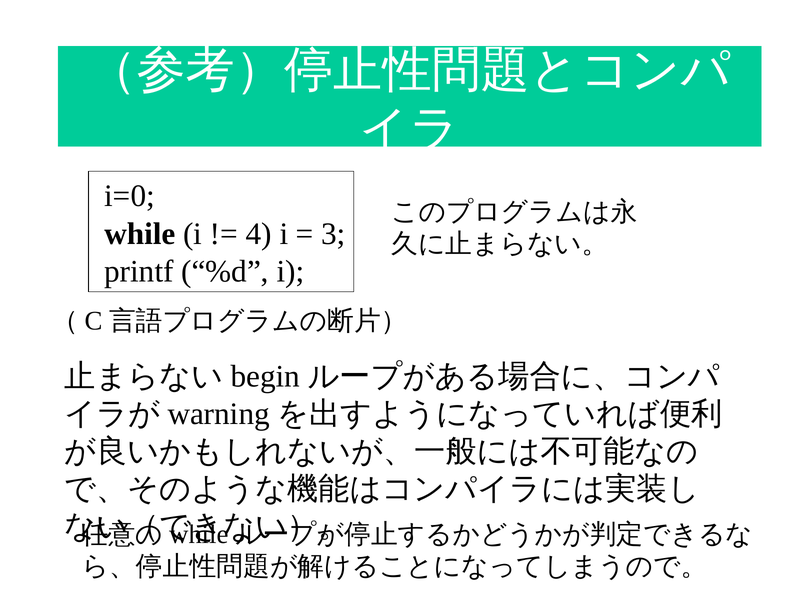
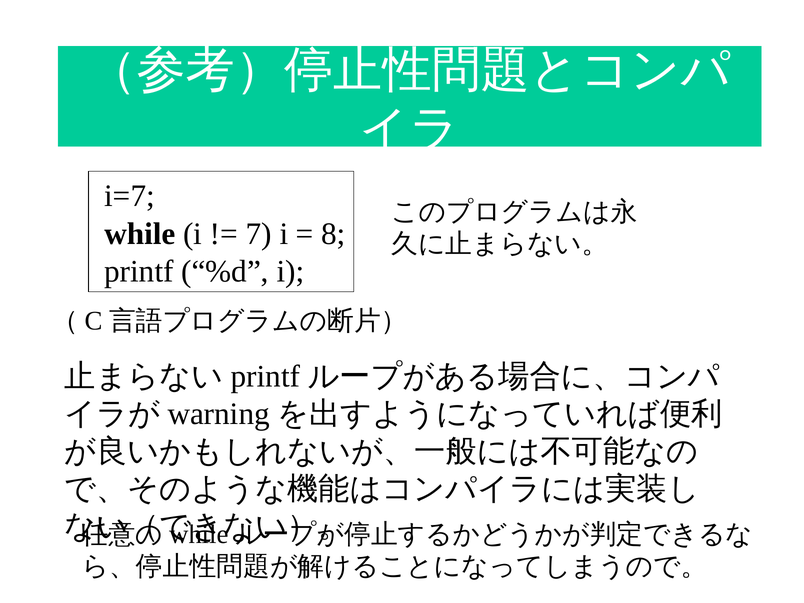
i=0: i=0 -> i=7 (130, 196)
4: 4 -> 7 (259, 234)
3: 3 -> 8 (334, 234)
begin: begin -> printf (265, 376)
